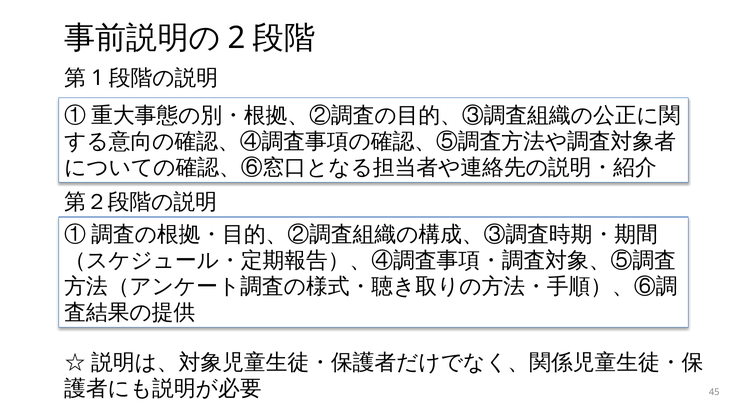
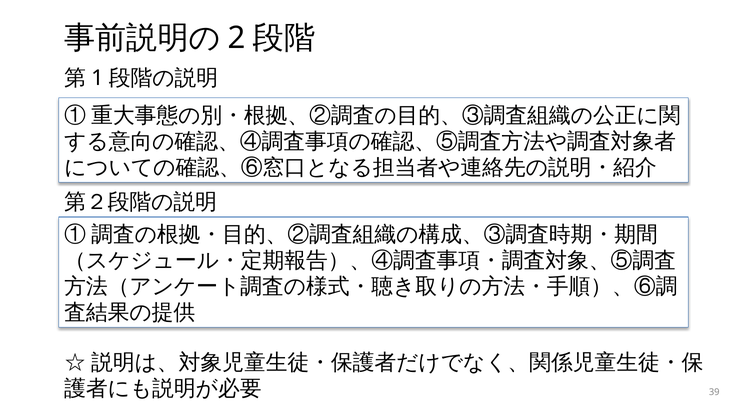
45: 45 -> 39 (714, 392)
